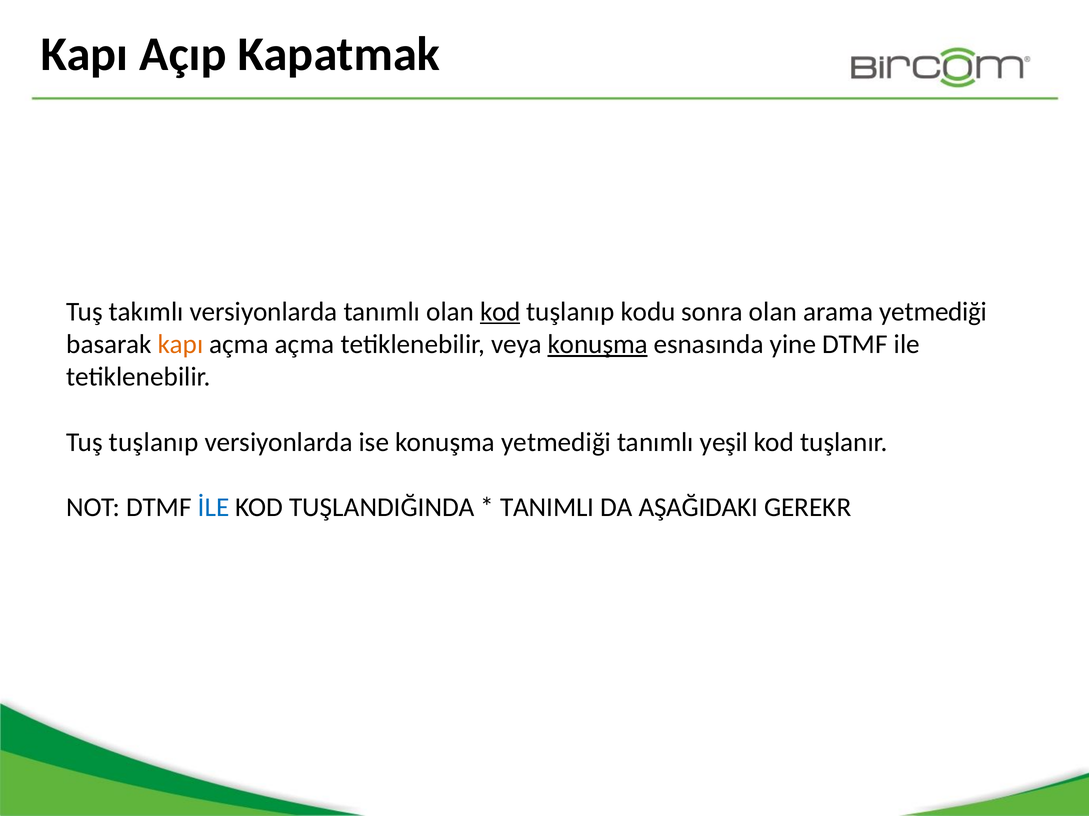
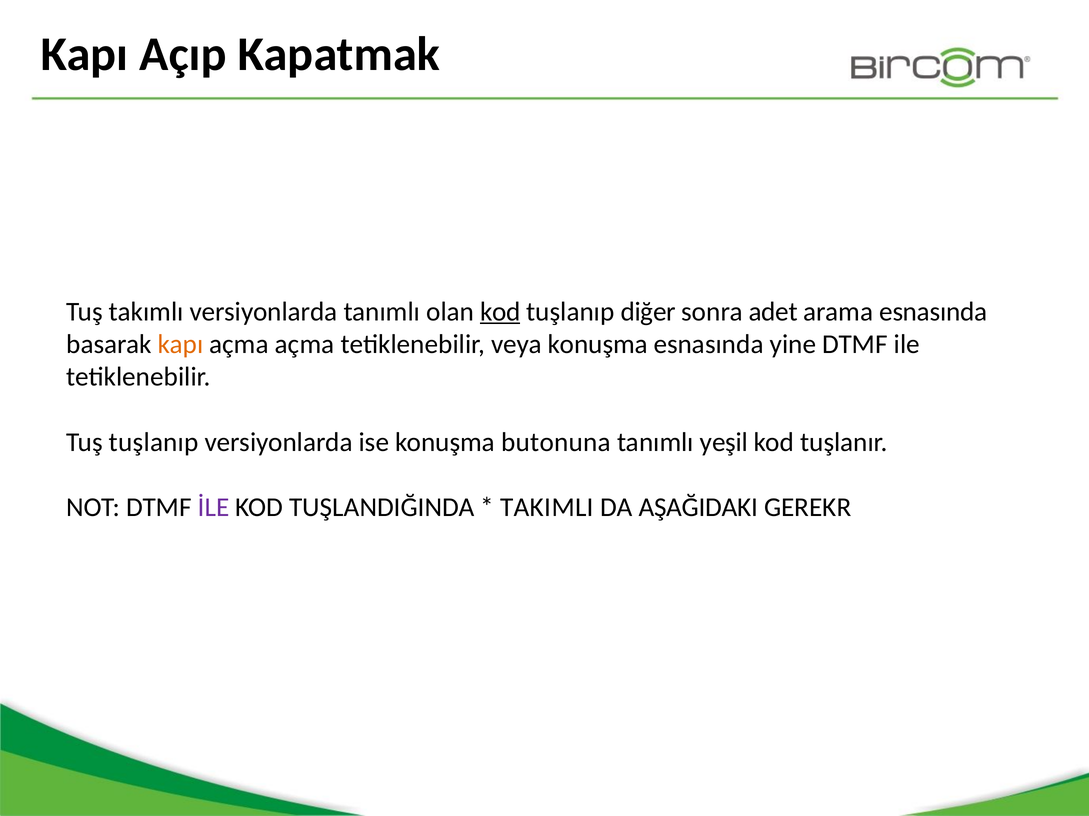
kodu: kodu -> diğer (648, 312)
sonra olan: olan -> adet (773, 312)
arama yetmediği: yetmediği -> esnasında (933, 312)
konuşma underline: present -> none (598, 345)
konuşma yetmediği: yetmediği -> butonuna (556, 443)
İLE colour: blue -> purple (214, 508)
TANIMLI: TANIMLI -> TAKIMLI (547, 508)
